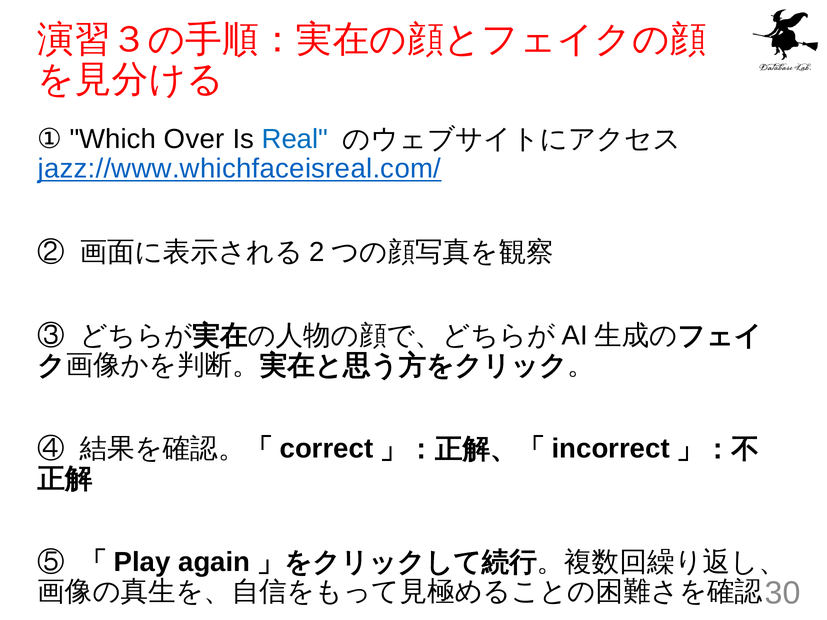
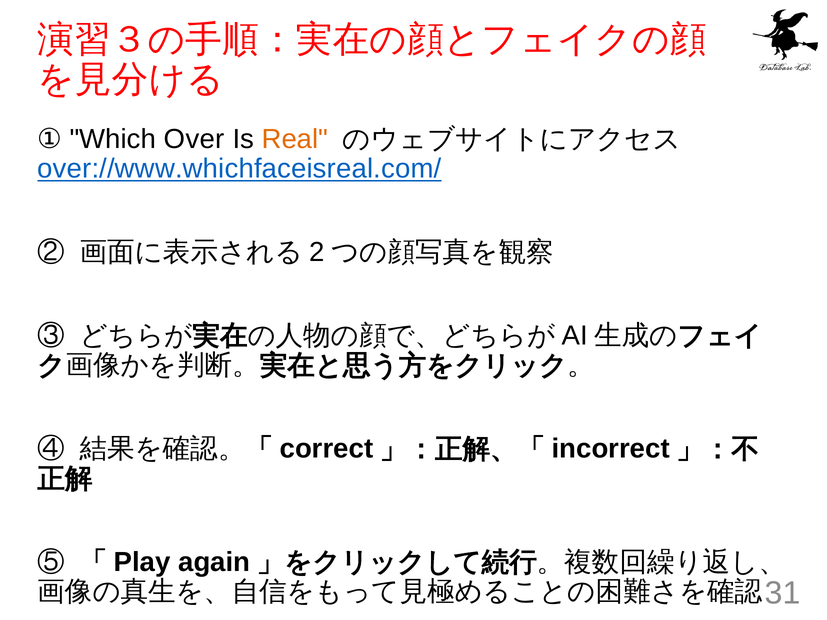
Real colour: blue -> orange (295, 139)
jazz://www.whichfaceisreal.com/: jazz://www.whichfaceisreal.com/ -> over://www.whichfaceisreal.com/ (239, 169)
30: 30 -> 31 (783, 594)
